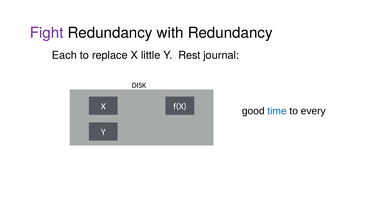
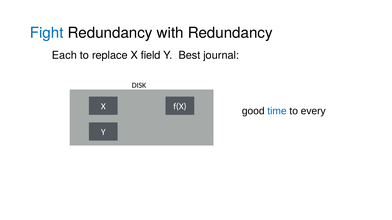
Fight colour: purple -> blue (47, 33)
little: little -> field (151, 55)
Rest: Rest -> Best (189, 55)
